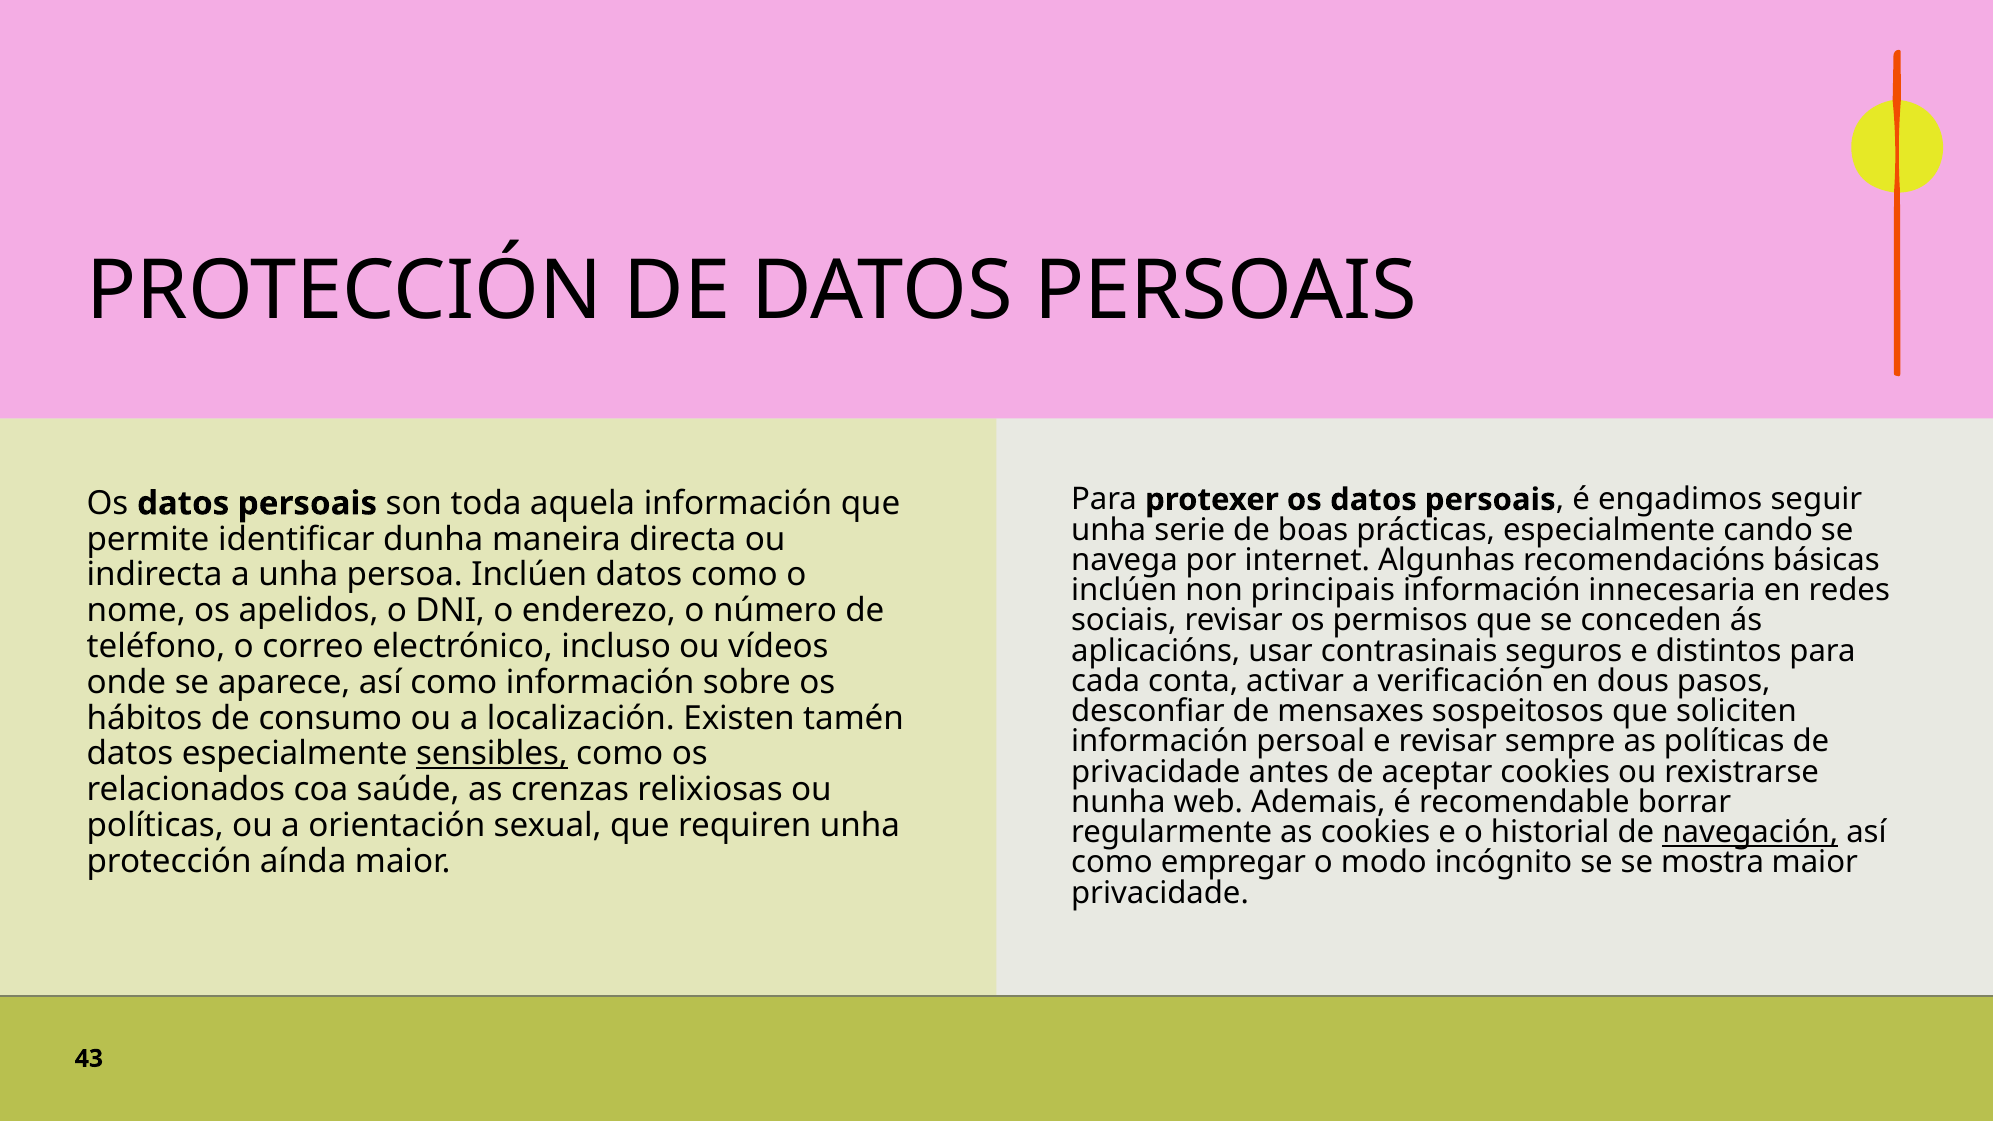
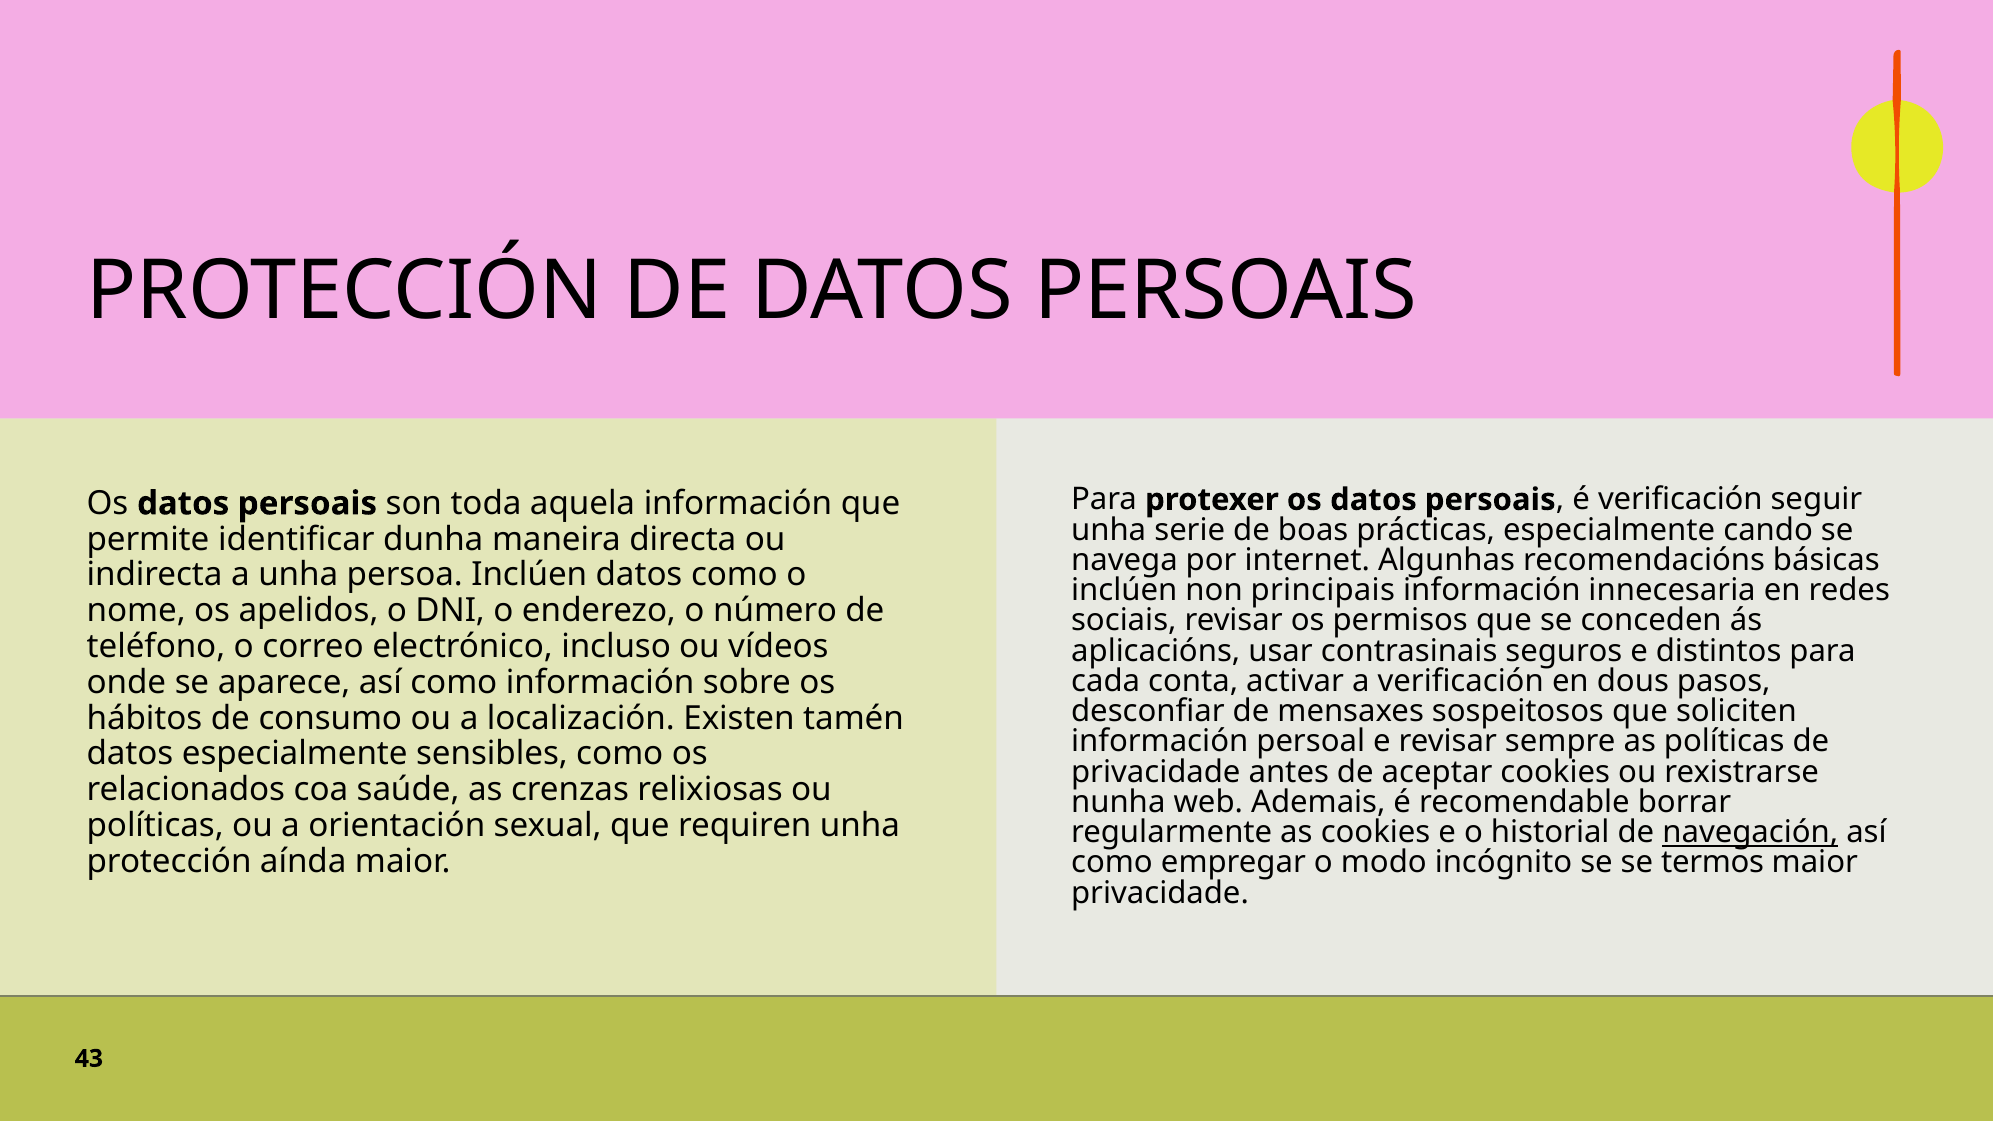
é engadimos: engadimos -> verificación (1680, 500)
sensibles underline: present -> none (492, 754)
mostra: mostra -> termos (1713, 863)
